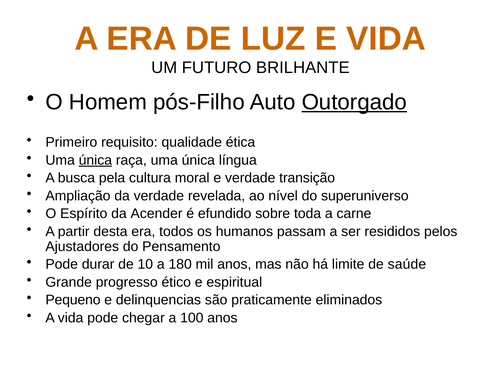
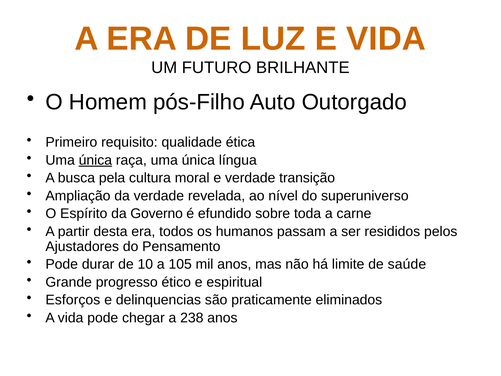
Outorgado underline: present -> none (354, 102)
Acender: Acender -> Governo (157, 214)
180: 180 -> 105 (180, 264)
Pequeno: Pequeno -> Esforços (73, 300)
100: 100 -> 238 (192, 318)
